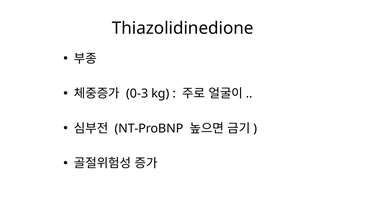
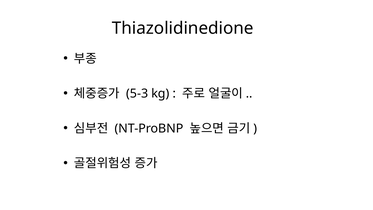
0-3: 0-3 -> 5-3 (137, 94)
